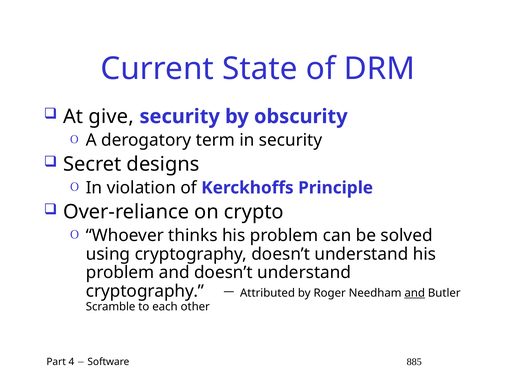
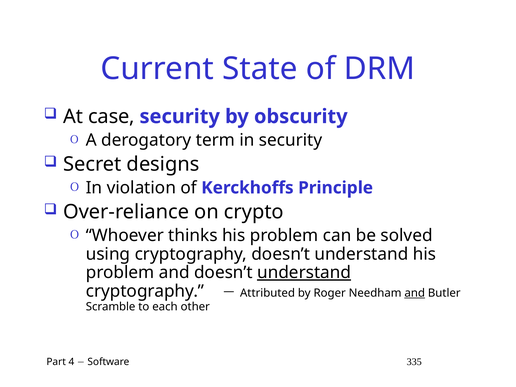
give: give -> case (111, 117)
understand underline: none -> present (304, 273)
885: 885 -> 335 (414, 362)
